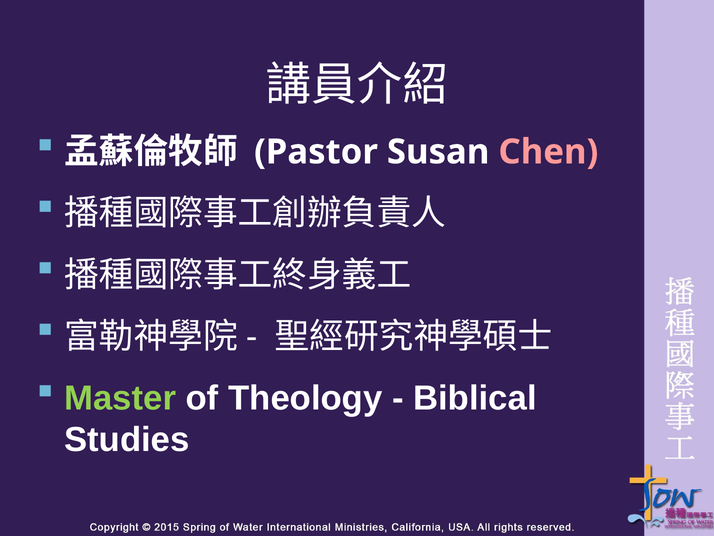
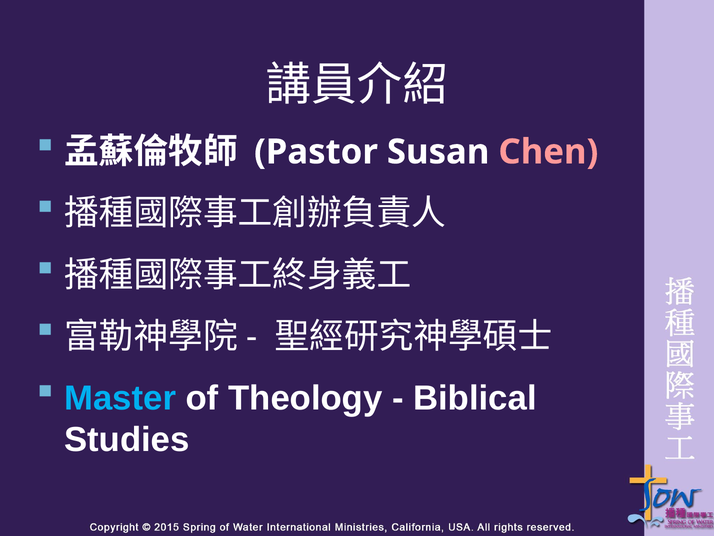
Master colour: light green -> light blue (120, 398)
